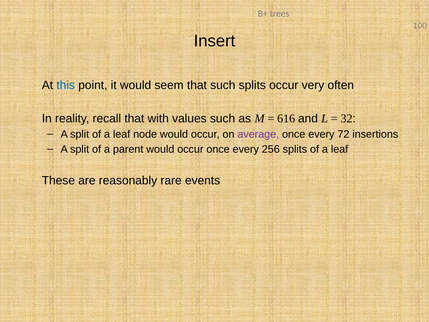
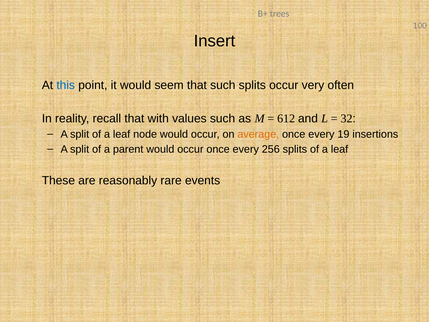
616: 616 -> 612 (286, 119)
average colour: purple -> orange (258, 134)
72: 72 -> 19 (343, 134)
